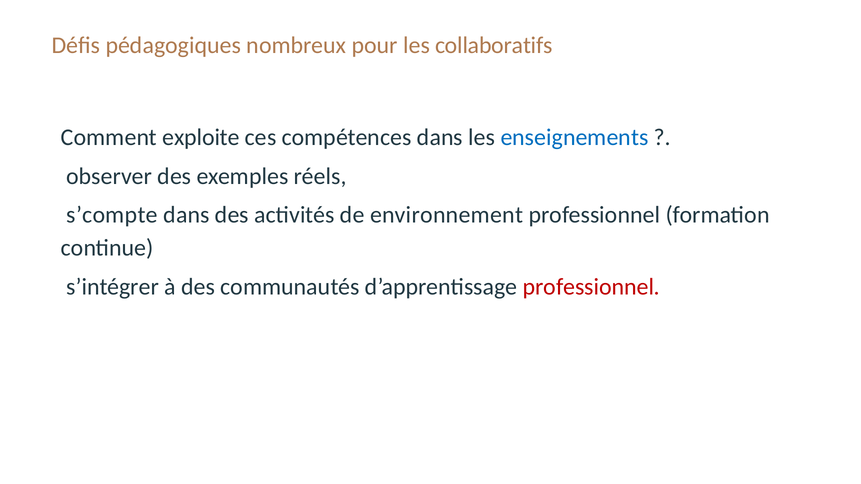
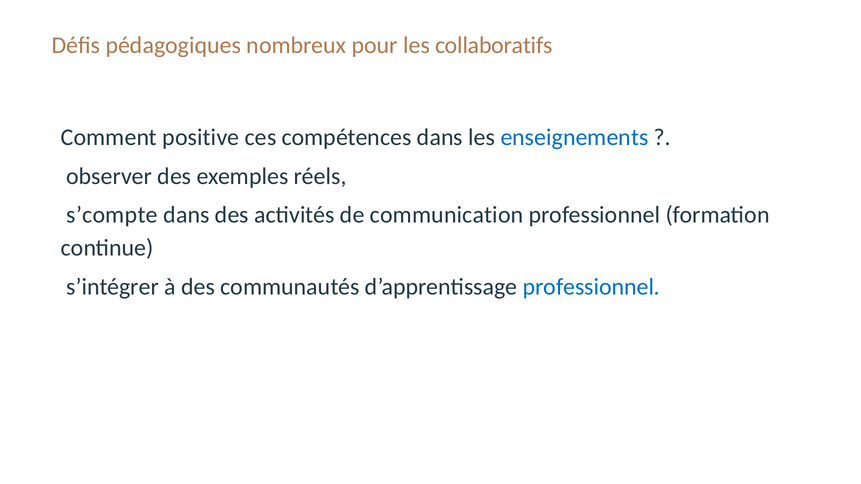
exploite: exploite -> positive (201, 138)
environnement: environnement -> communication (447, 215)
professionnel colour: red -> blue (591, 287)
